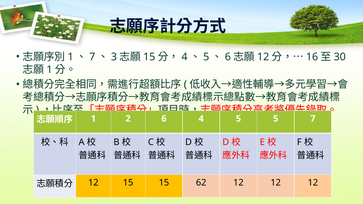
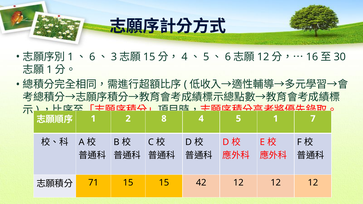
7: 7 -> 6 (92, 57)
2 6: 6 -> 8 (164, 119)
5 5: 5 -> 1 (276, 119)
12: 12 -> 71 (93, 183)
62: 62 -> 42 (201, 183)
